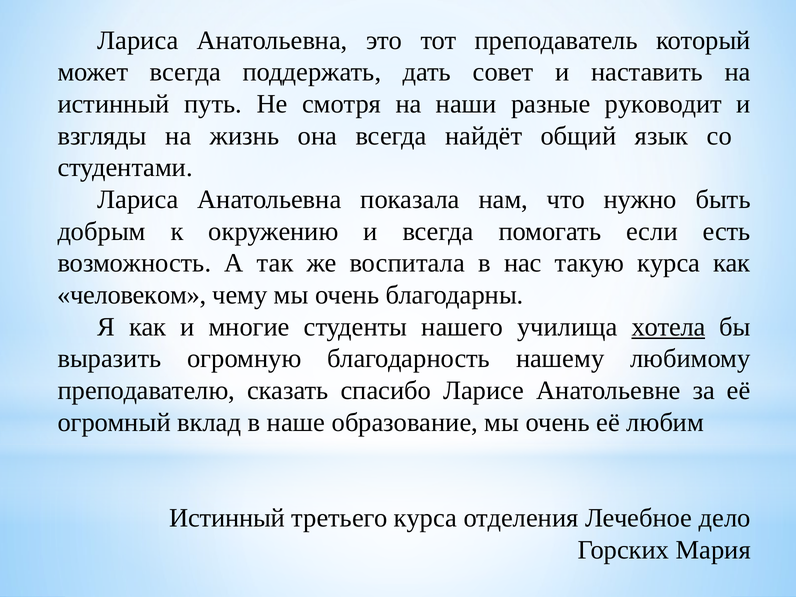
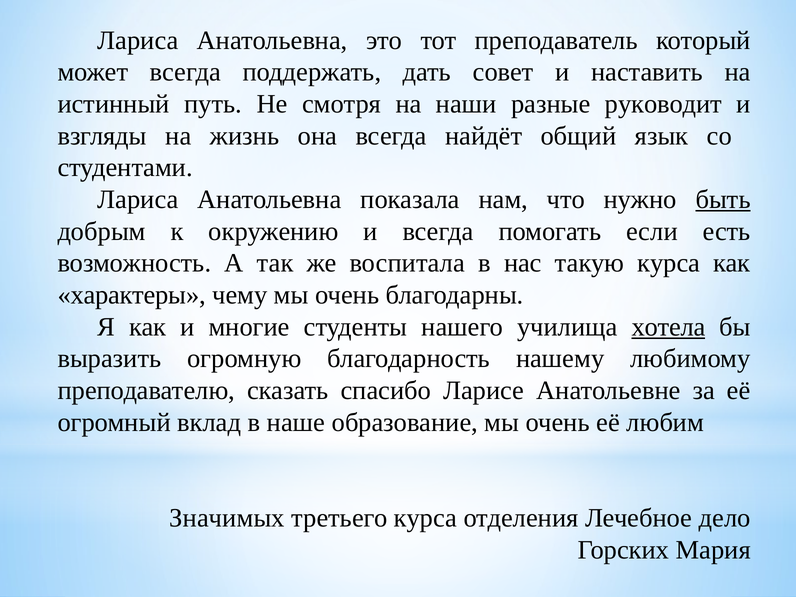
быть underline: none -> present (723, 200)
человеком: человеком -> характеры (132, 295)
Истинный: Истинный -> Значимых (227, 518)
